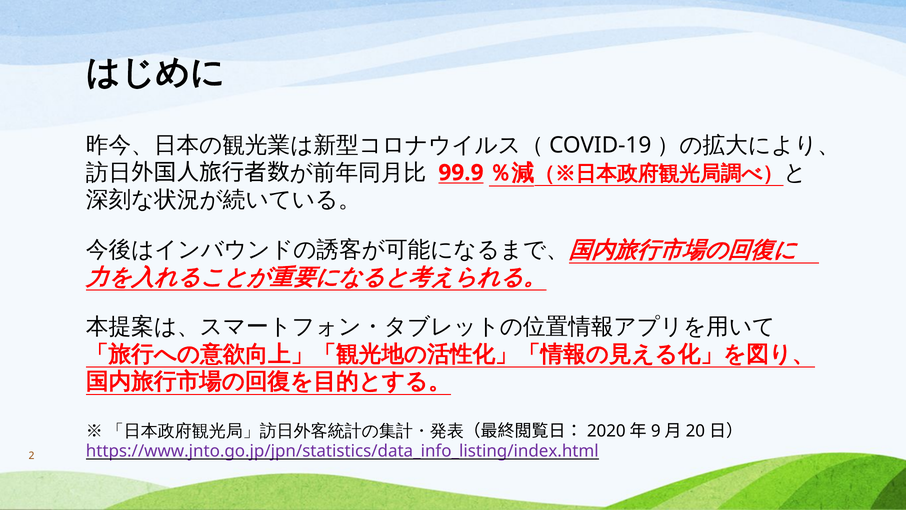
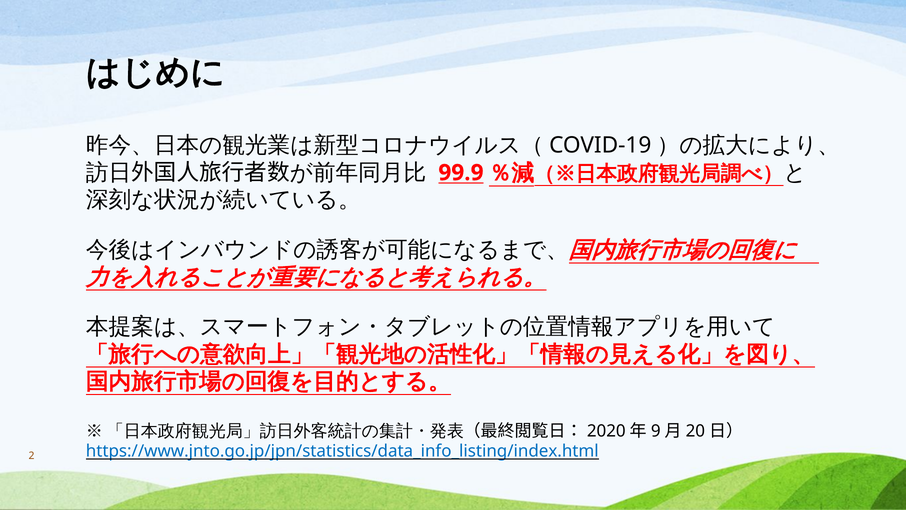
https://www.jnto.go.jp/jpn/statistics/data_info_listing/index.html colour: purple -> blue (342, 451)
